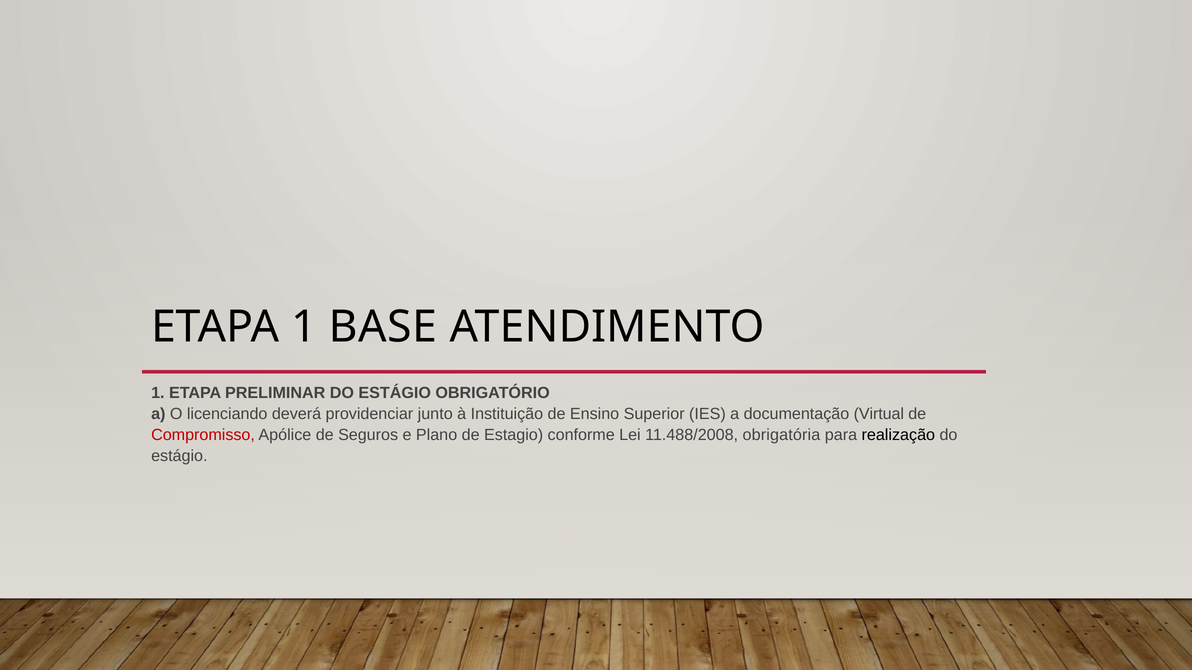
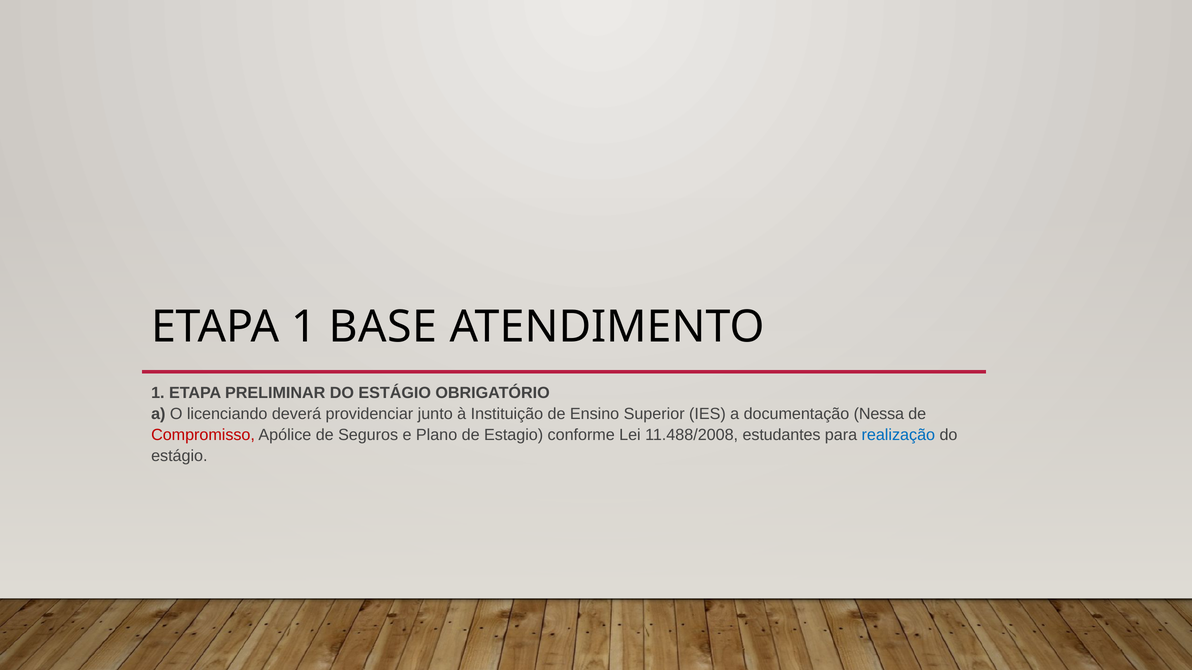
Virtual: Virtual -> Nessa (879, 414)
obrigatória: obrigatória -> estudantes (782, 435)
realização colour: black -> blue (898, 435)
